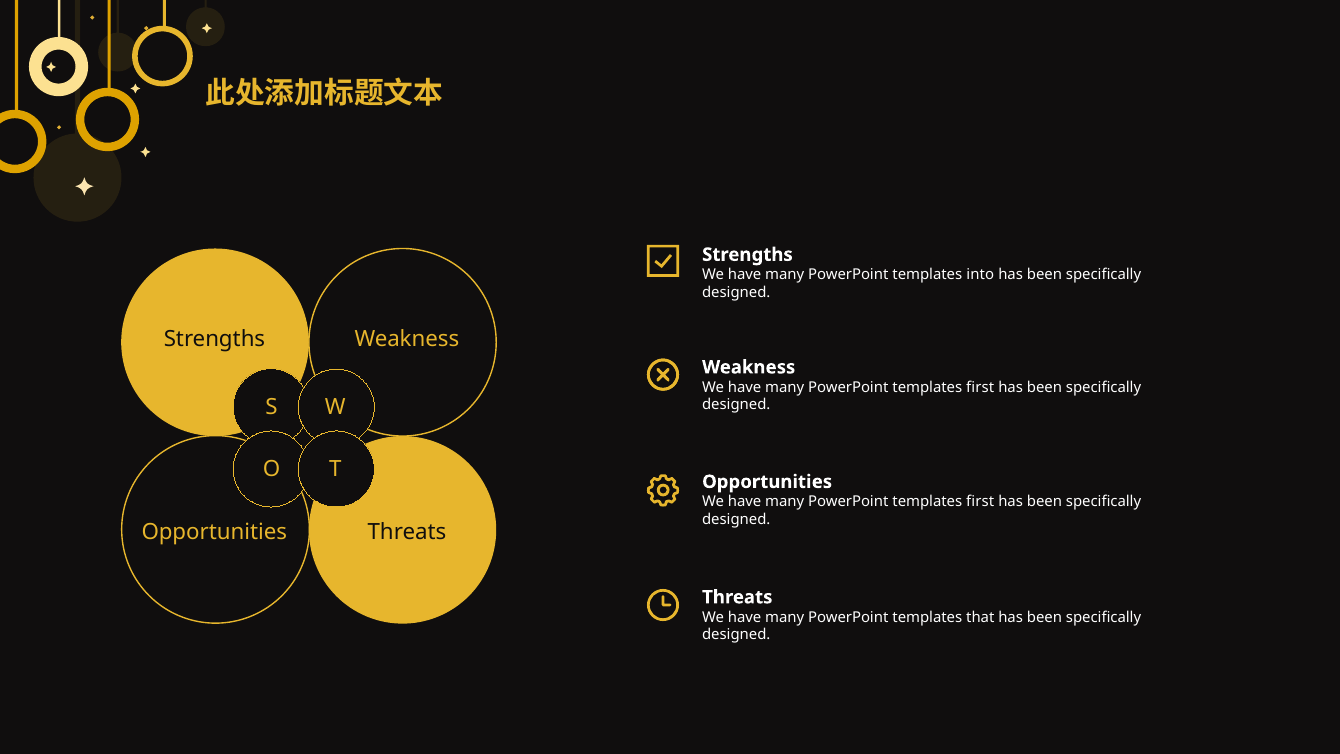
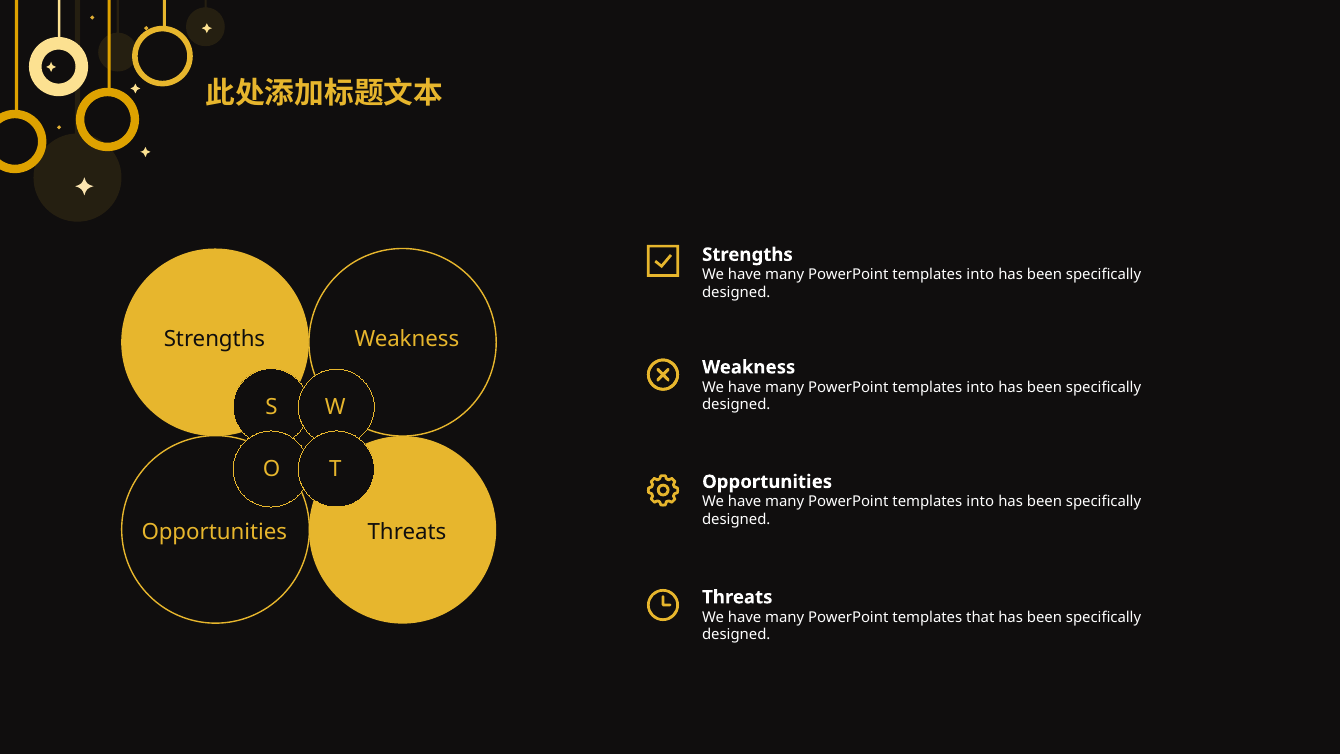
first: first -> into (980, 387)
first: first -> into (980, 501)
